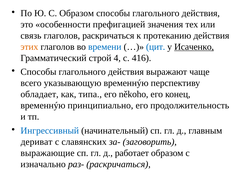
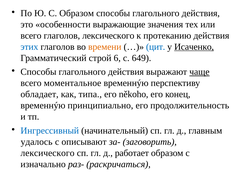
префигацией: префигацией -> выражающие (119, 24)
связь: связь -> всего (31, 36)
глаголов раскричаться: раскричаться -> лексического (108, 36)
этих colour: orange -> blue (29, 47)
времени colour: blue -> orange (105, 47)
4: 4 -> 6 (117, 58)
416: 416 -> 649 (142, 58)
чаще underline: none -> present (199, 72)
указывающую: указывающую -> моментальное (73, 83)
дериват: дериват -> удалось (37, 142)
славянских: славянских -> описывают (84, 142)
выражающие: выражающие -> лексического (48, 153)
